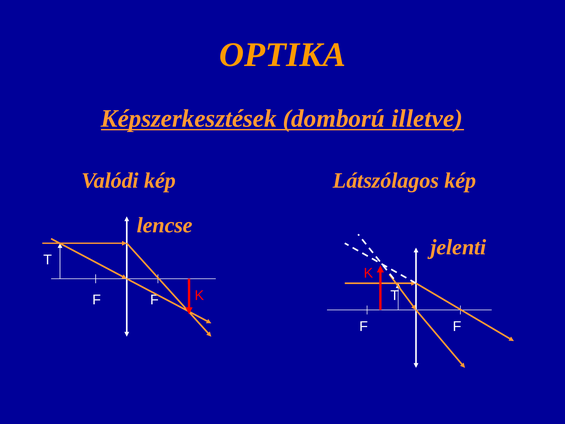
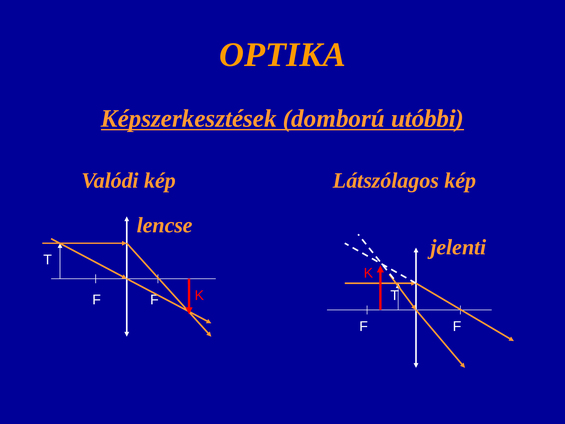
illetve: illetve -> utóbbi (428, 119)
